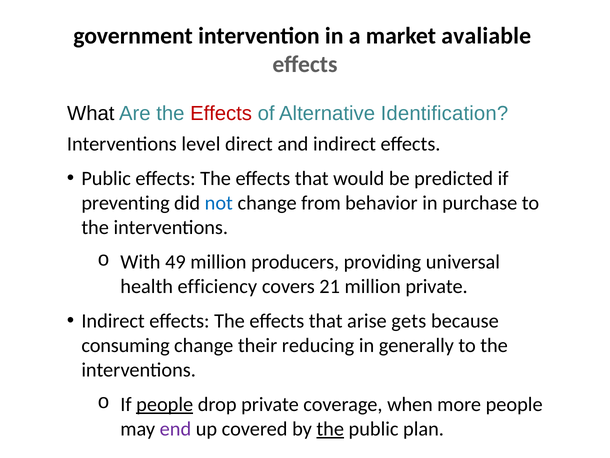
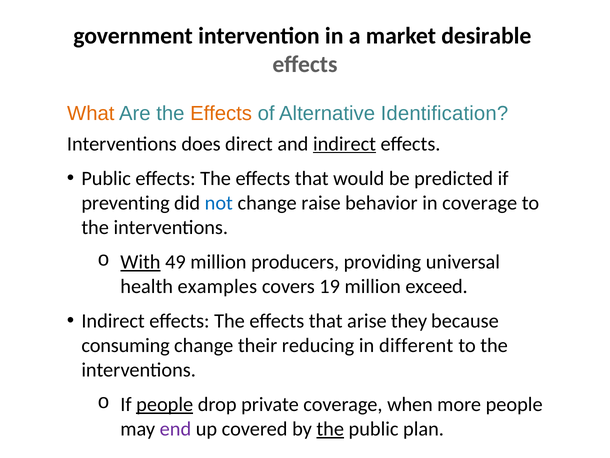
avaliable: avaliable -> desirable (486, 36)
What colour: black -> orange (91, 113)
Effects colour: red -> orange (221, 113)
level: level -> does (201, 144)
indirect underline: none -> present (345, 144)
from: from -> raise (321, 203)
in purchase: purchase -> coverage (480, 203)
With underline: none -> present (140, 262)
efficiency: efficiency -> examples (217, 286)
21: 21 -> 19 (330, 286)
million private: private -> exceed (437, 286)
gets: gets -> they (409, 321)
generally: generally -> different (416, 345)
